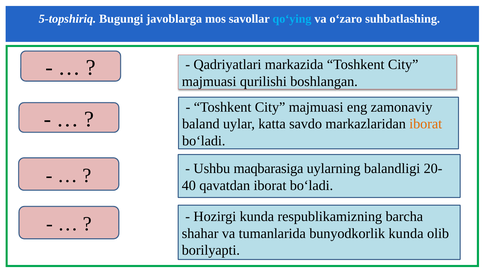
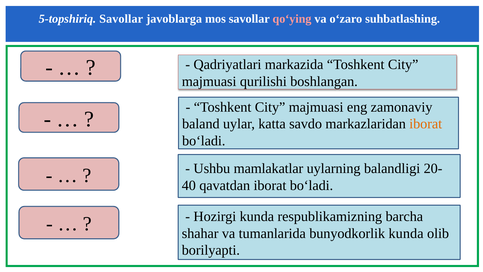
5-topshiriq Bugungi: Bugungi -> Savollar (121, 19)
qo‘ying colour: light blue -> pink (292, 19)
maqbarasiga: maqbarasiga -> mamlakatlar (268, 168)
